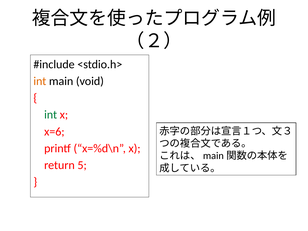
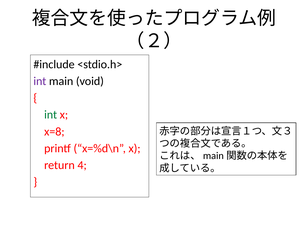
int colour: orange -> purple (40, 81)
x=6: x=6 -> x=8 (54, 132)
5: 5 -> 4 (82, 165)
